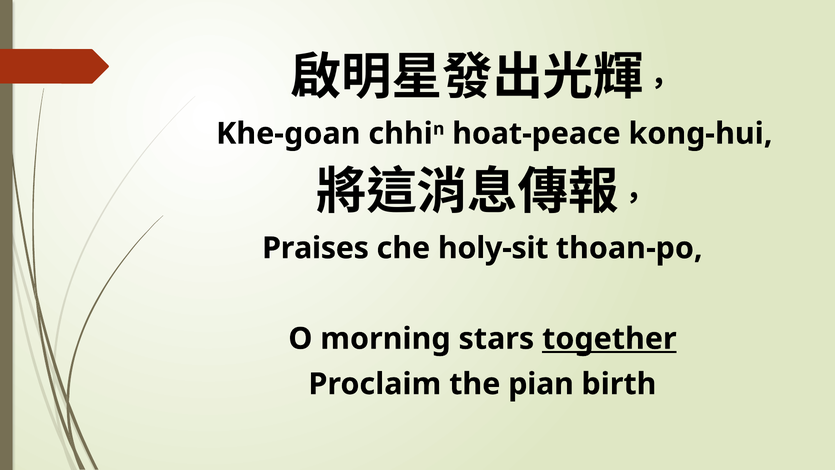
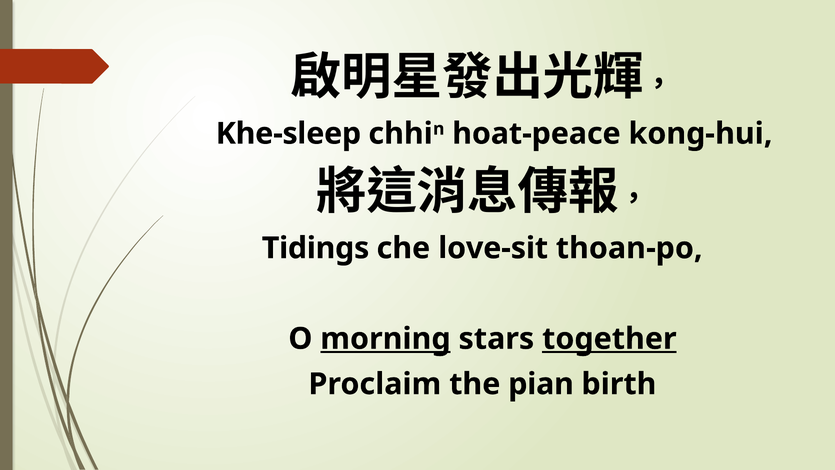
Khe-goan: Khe-goan -> Khe-sleep (288, 134)
Praises: Praises -> Tidings (316, 248)
holy-sit: holy-sit -> love-sit (493, 248)
morning underline: none -> present (385, 339)
